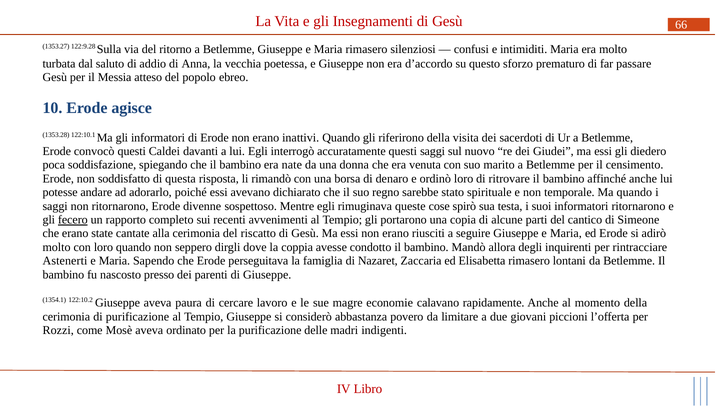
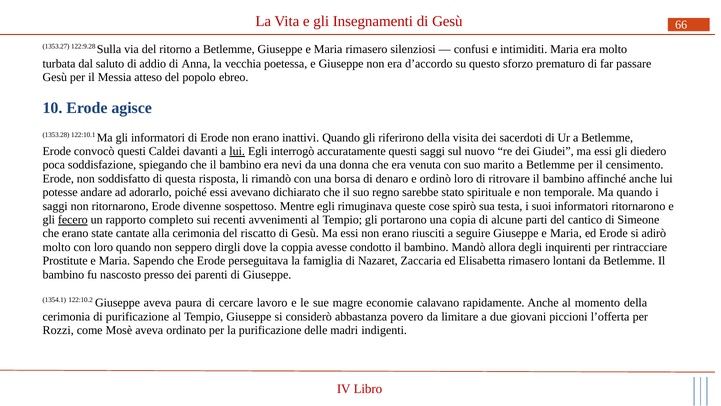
lui underline: none -> present (237, 151)
nate: nate -> nevi (292, 165)
Astenerti: Astenerti -> Prostitute (65, 261)
